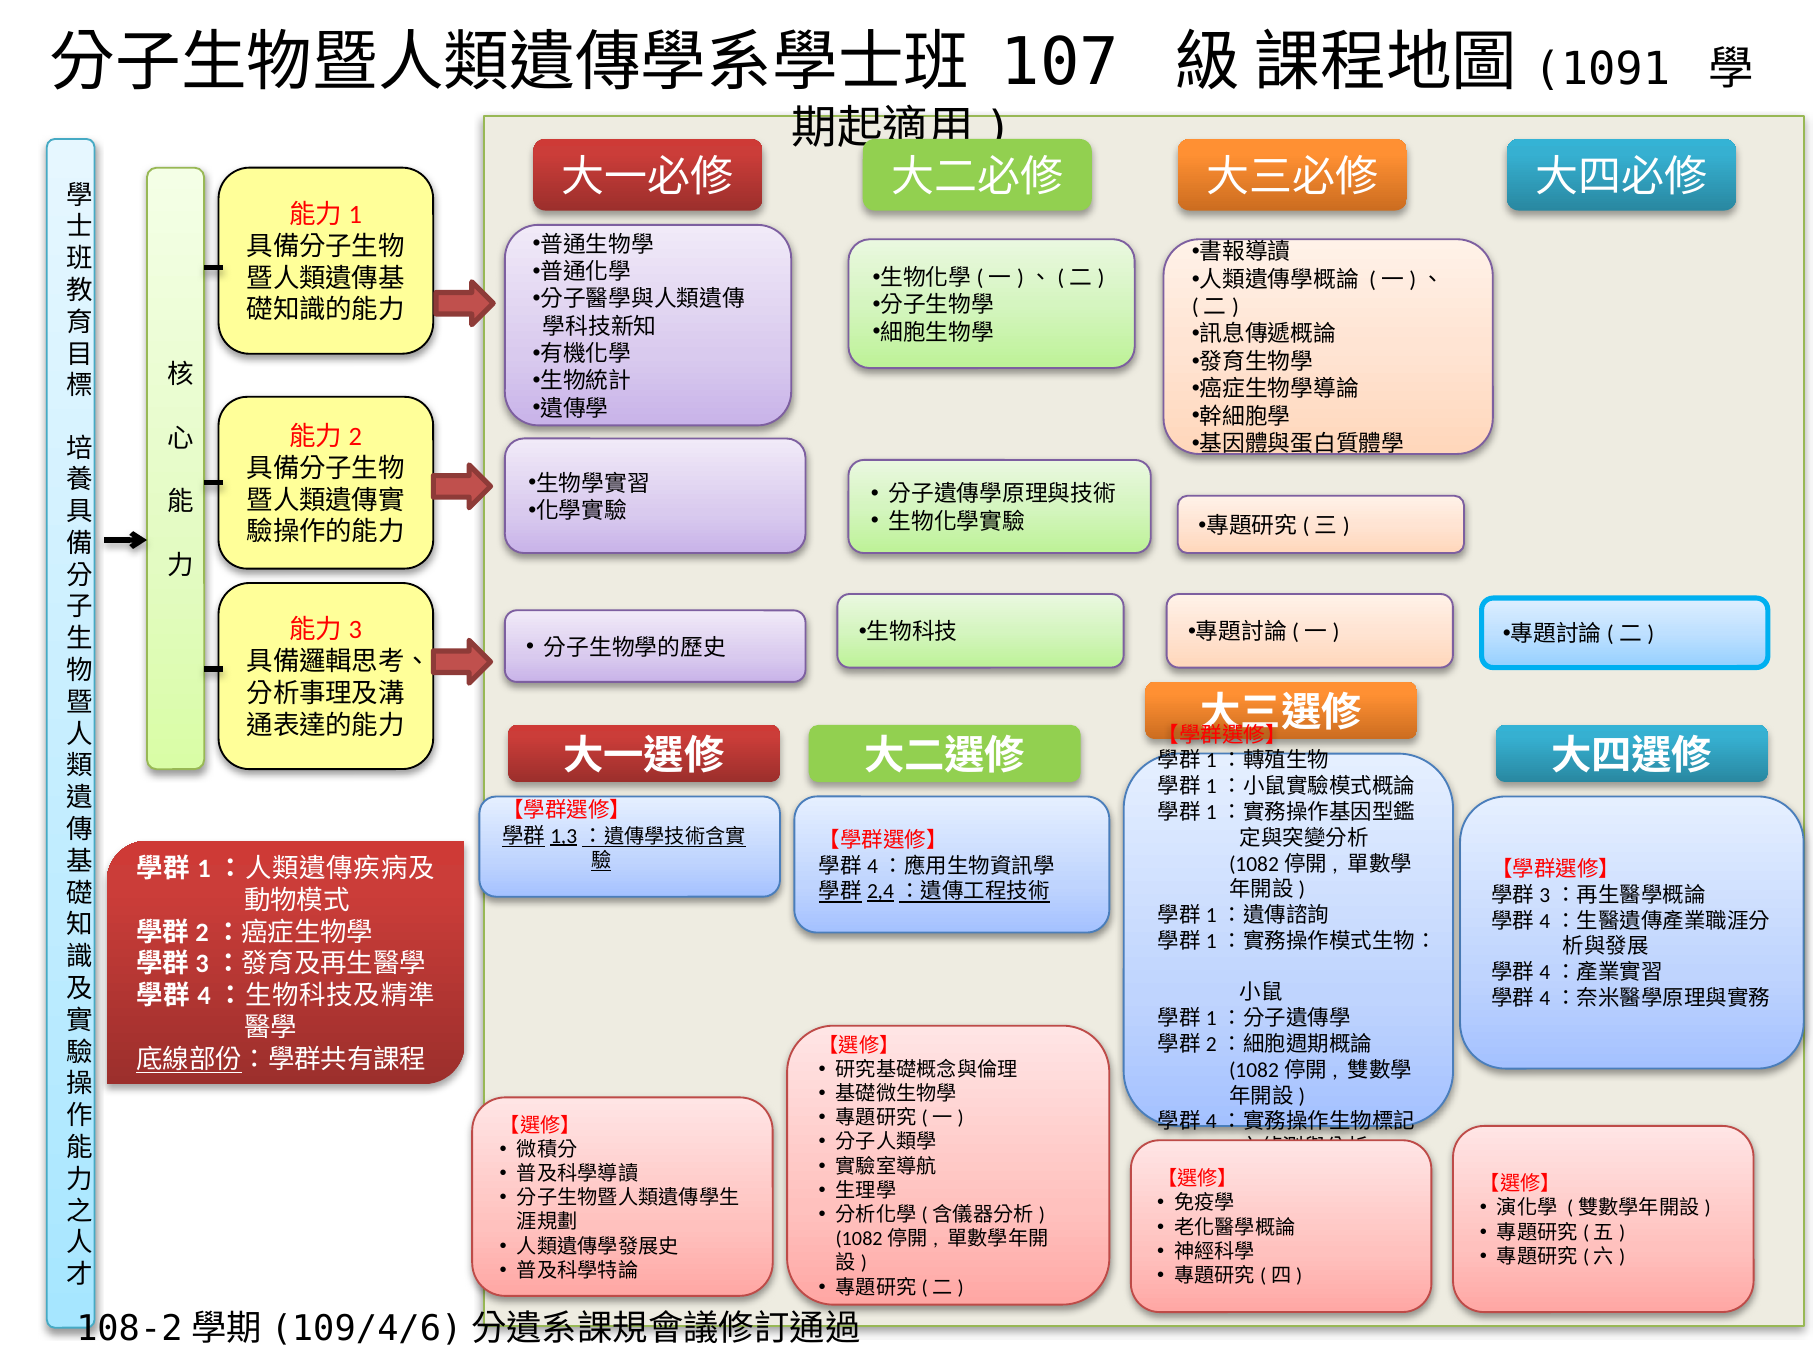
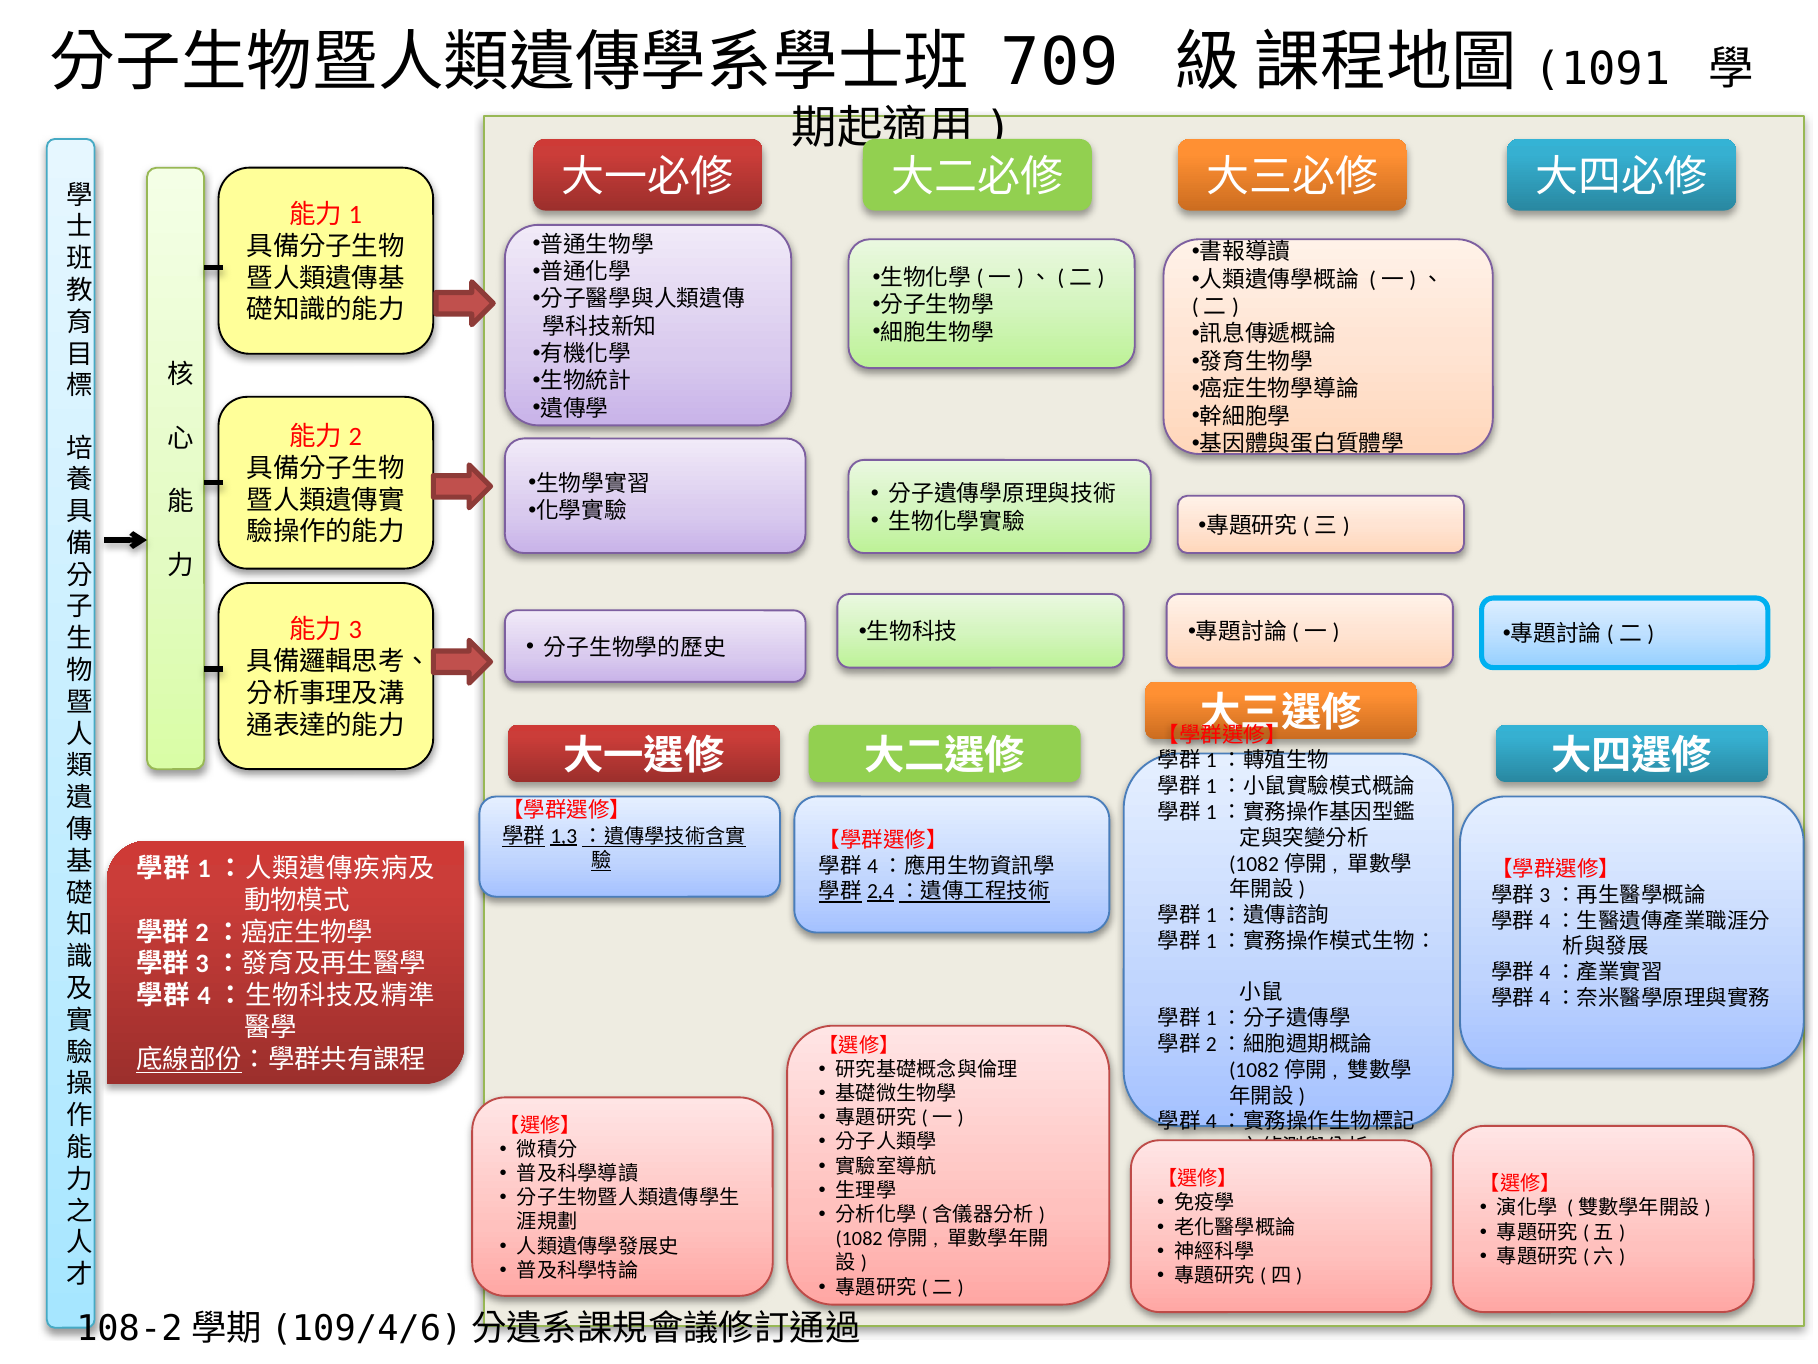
107: 107 -> 709 (1060, 63)
